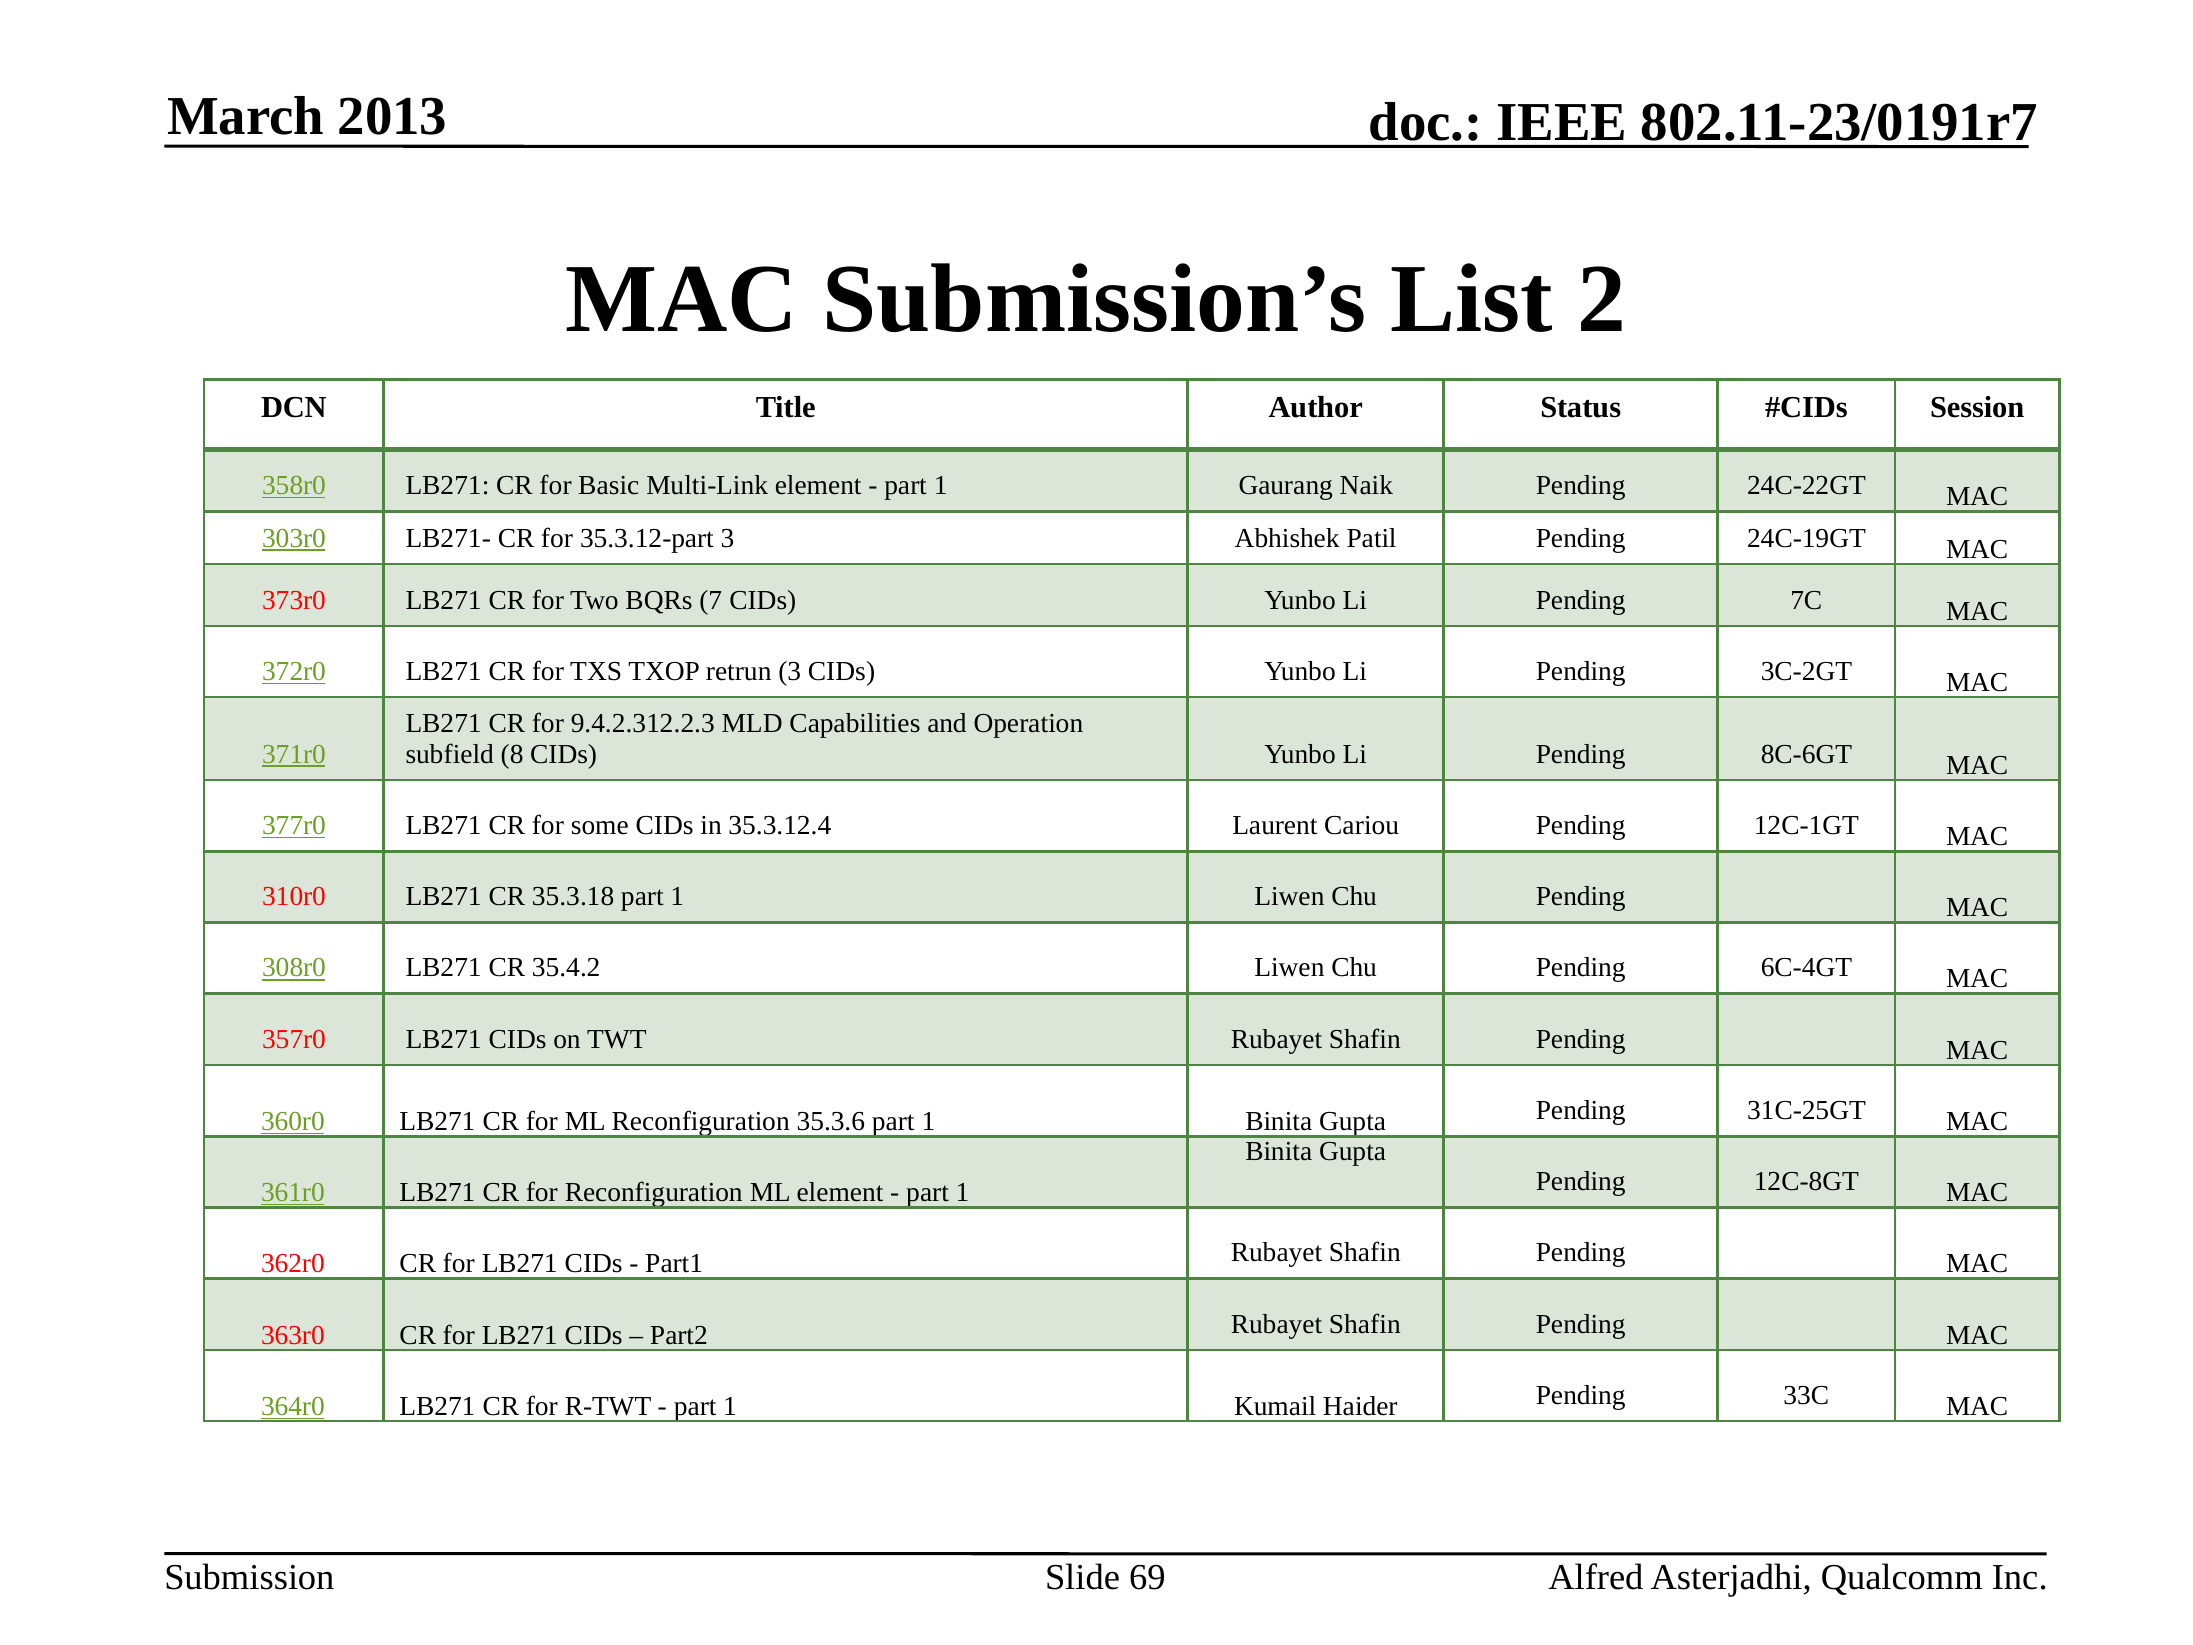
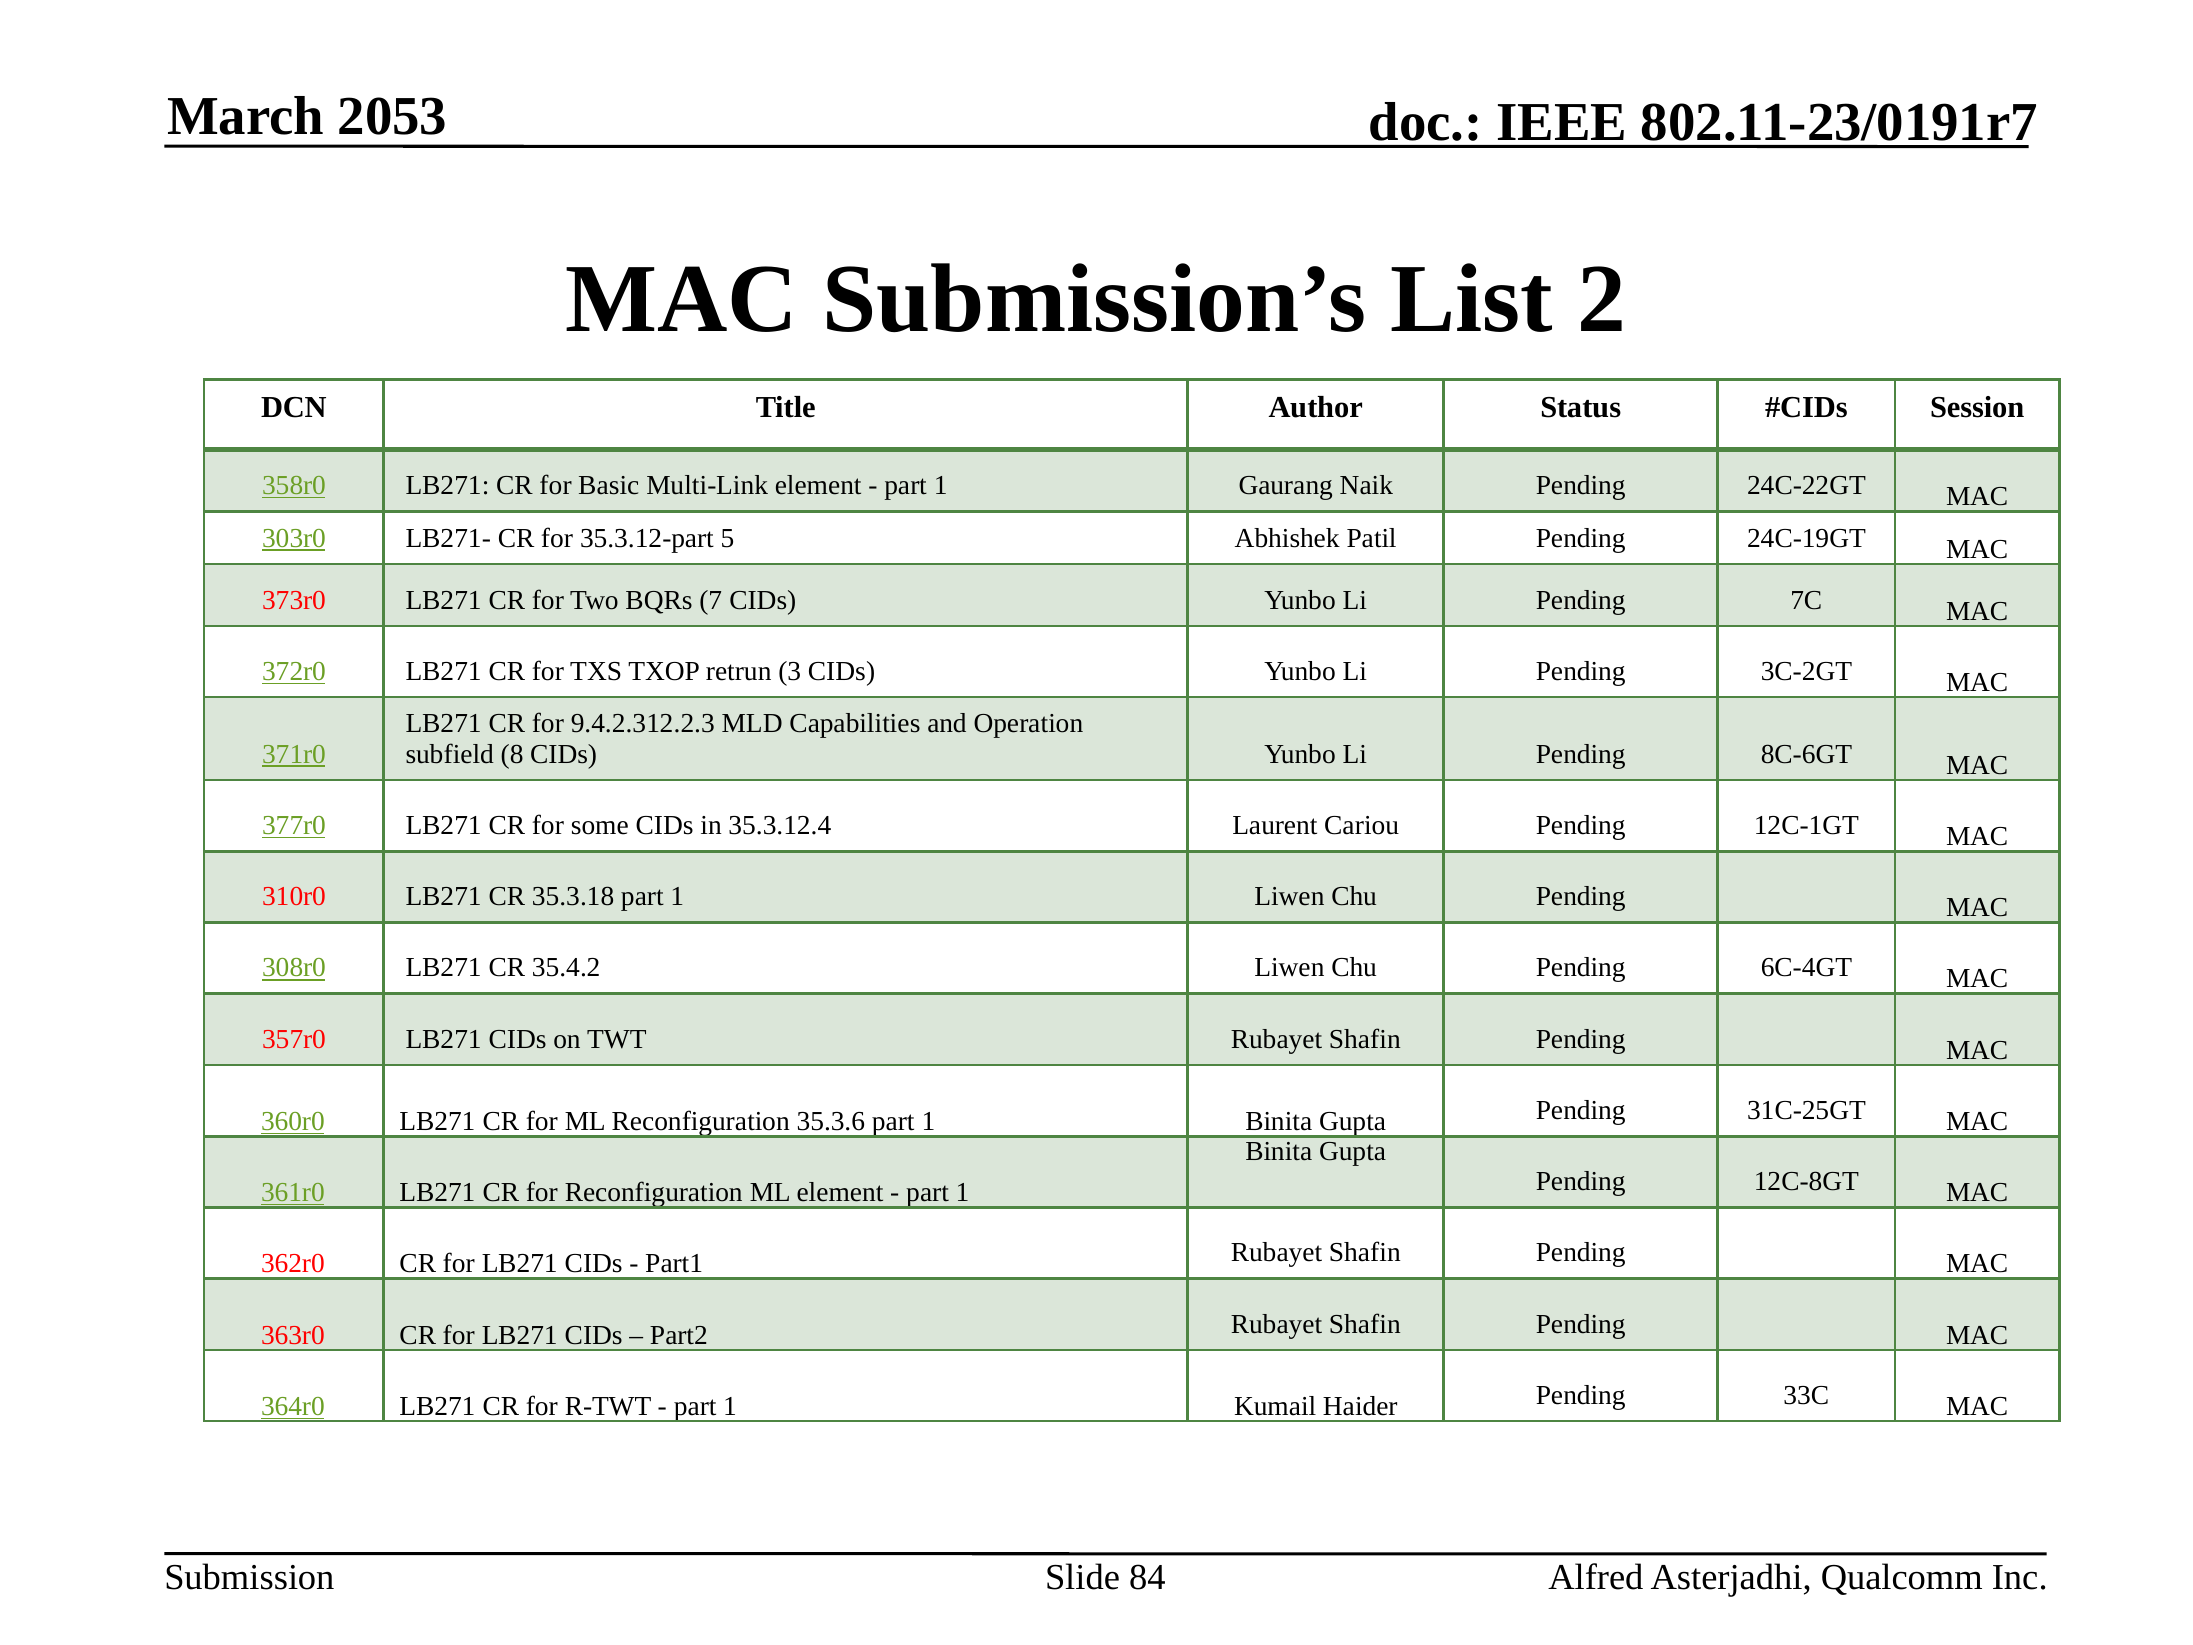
2013: 2013 -> 2053 (393, 116)
35.3.12-part 3: 3 -> 5 (728, 538)
69: 69 -> 84 (1147, 1577)
